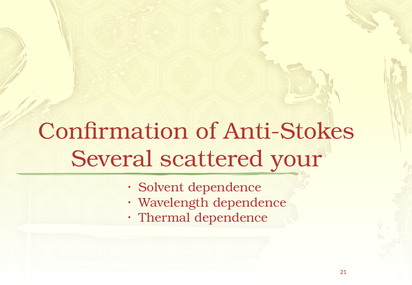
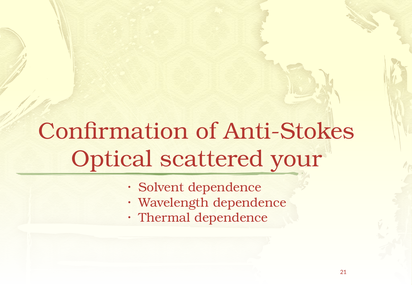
Several: Several -> Optical (112, 159)
